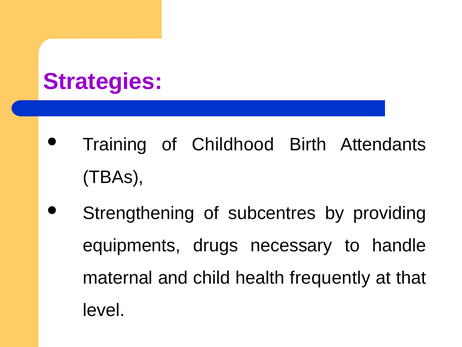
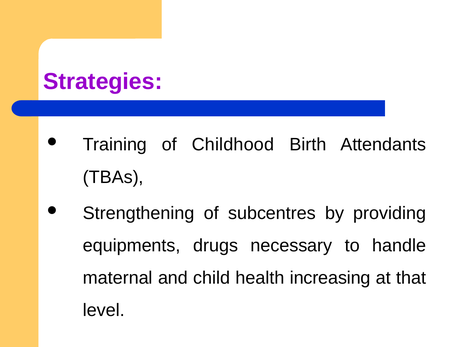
frequently: frequently -> increasing (330, 278)
